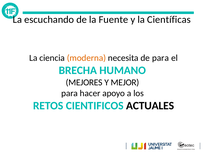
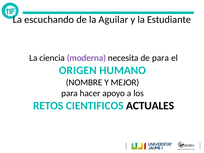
Fuente: Fuente -> Aguilar (113, 20)
Científicas: Científicas -> Estudiante (169, 20)
moderna colour: orange -> purple (86, 58)
BRECHA: BRECHA -> ORIGEN (78, 70)
MEJORES: MEJORES -> NOMBRE (84, 82)
